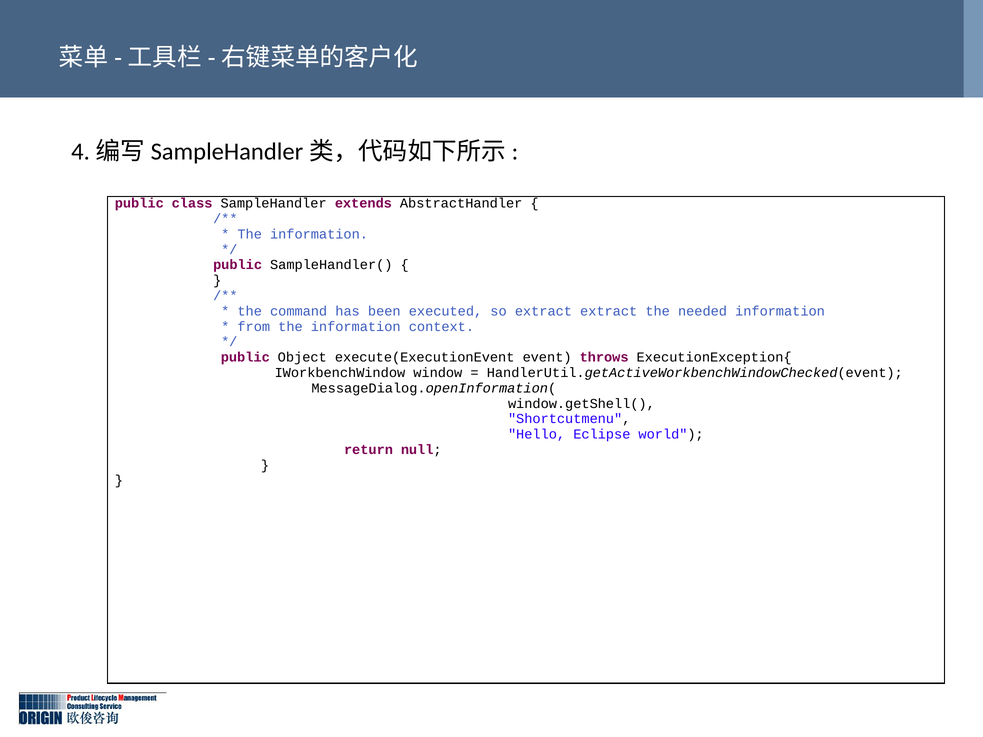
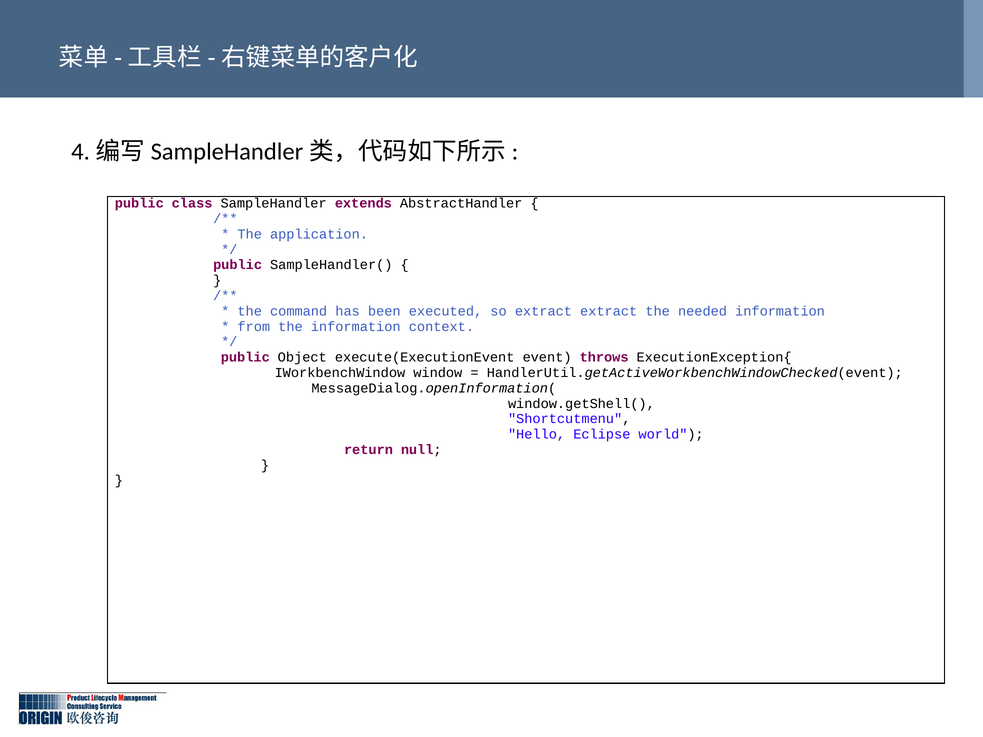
information: information -> application (319, 234)
